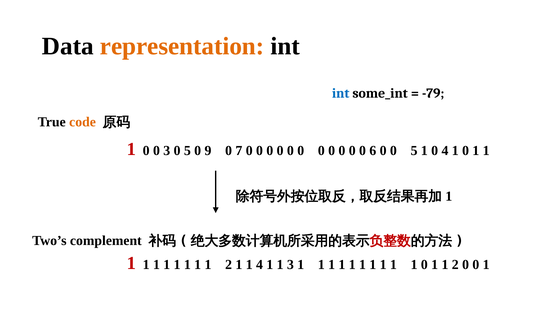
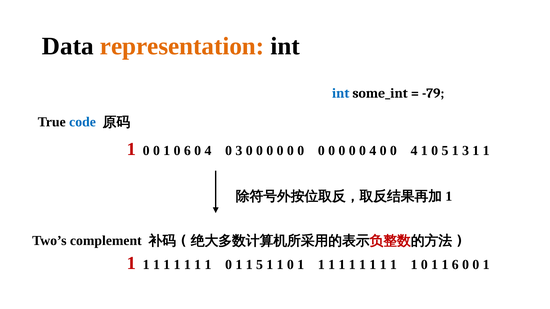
code colour: orange -> blue (83, 122)
1 0 0 3: 3 -> 1 (167, 151)
5: 5 -> 6 (187, 151)
9: 9 -> 4 (208, 151)
0 7: 7 -> 3 (239, 151)
0 0 0 6: 6 -> 4 (373, 151)
5: 5 -> 4 (414, 151)
0 4: 4 -> 5 (445, 151)
0: 0 -> 3 (466, 151)
2: 2 -> 0 (229, 265)
1 4: 4 -> 5 (259, 265)
3: 3 -> 0 (290, 265)
0 1 1 2: 2 -> 6 (455, 265)
